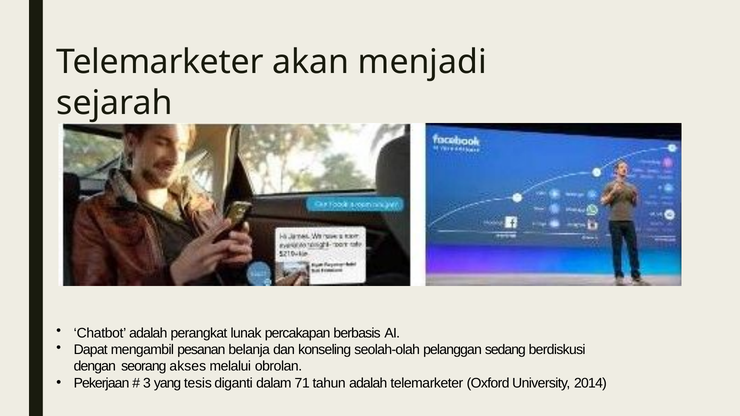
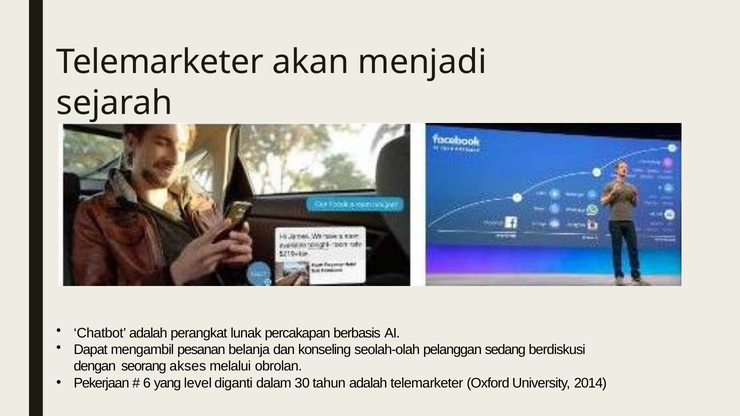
3: 3 -> 6 (147, 383)
tesis: tesis -> level (198, 383)
71: 71 -> 30 (302, 383)
